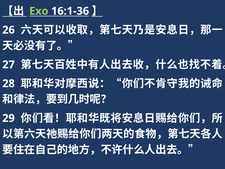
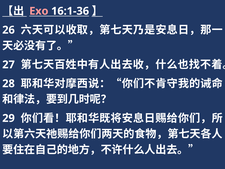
Exo colour: light green -> pink (39, 11)
